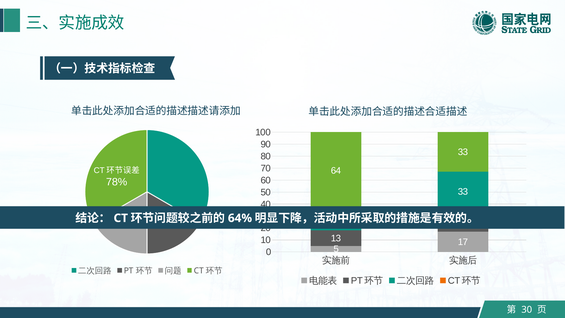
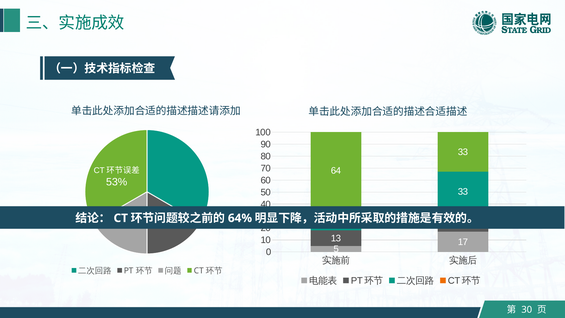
78%: 78% -> 53% (117, 182)
